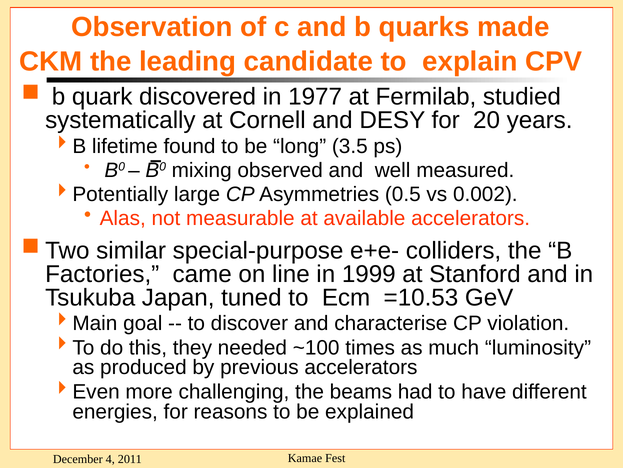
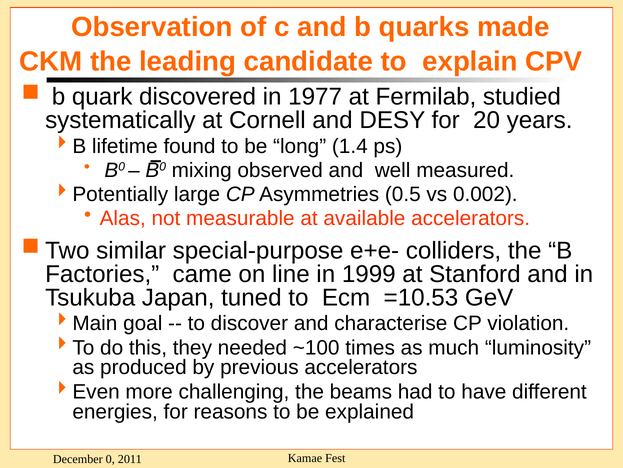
3.5: 3.5 -> 1.4 (350, 146)
4: 4 -> 0 (110, 459)
